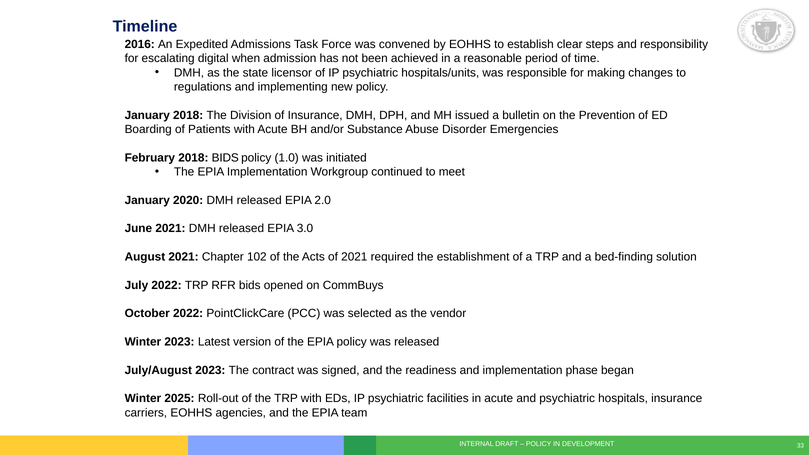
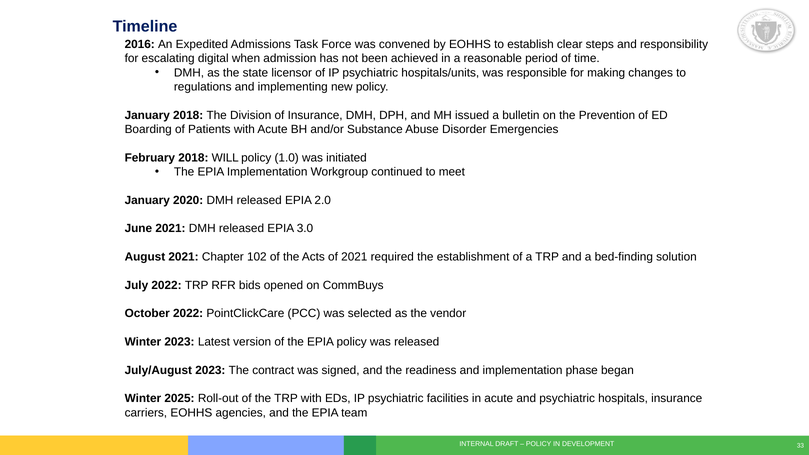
2018 BIDS: BIDS -> WILL (225, 158)
